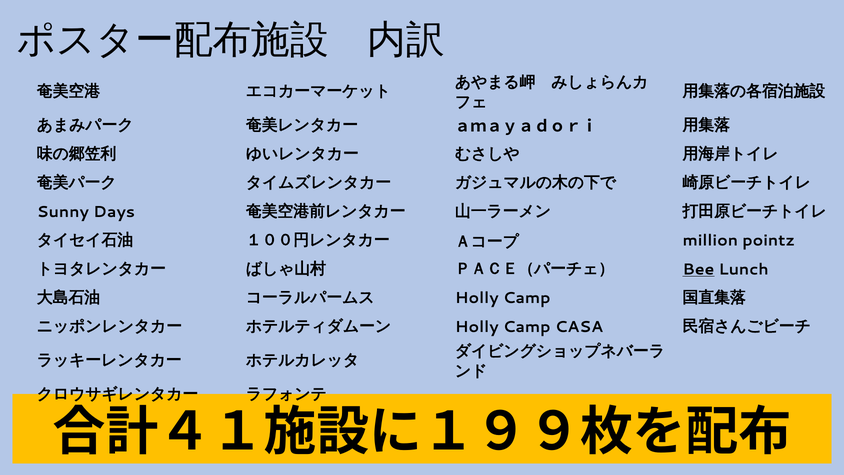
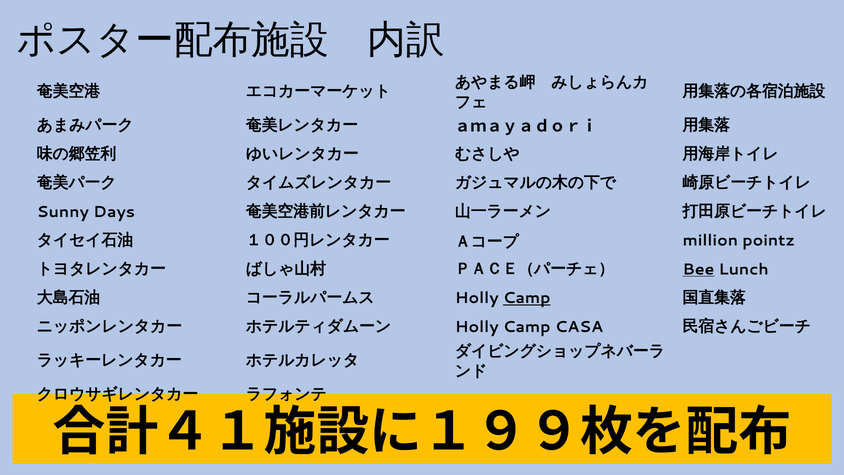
Camp underline: none -> present (527, 298)
